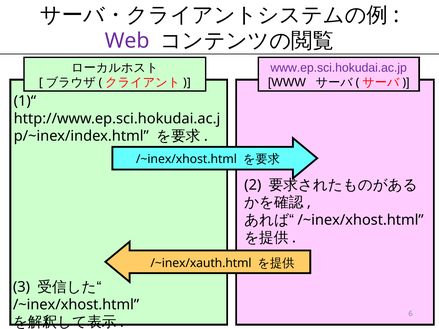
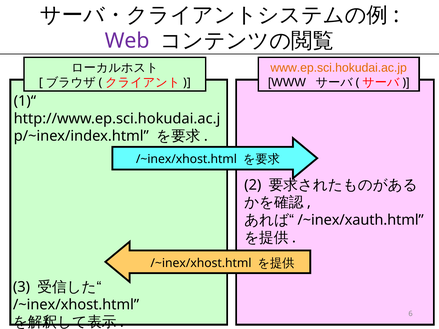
www.ep.sci.hokudai.ac.jp colour: purple -> orange (339, 68)
/~inex/xhost.html: /~inex/xhost.html -> /~inex/xauth.html (361, 220)
/~inex/xauth.html: /~inex/xauth.html -> /~inex/xhost.html (201, 263)
